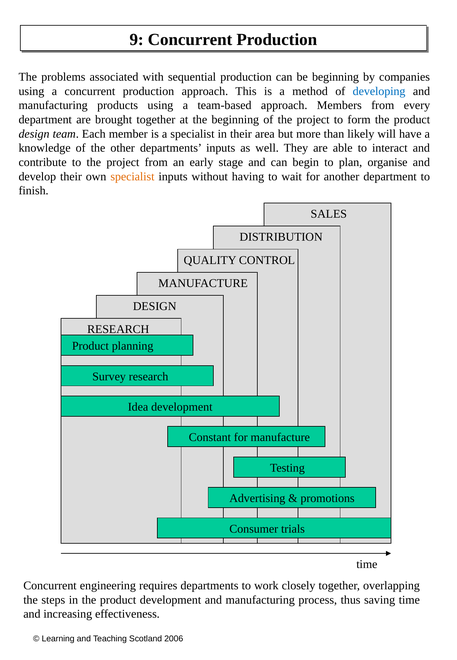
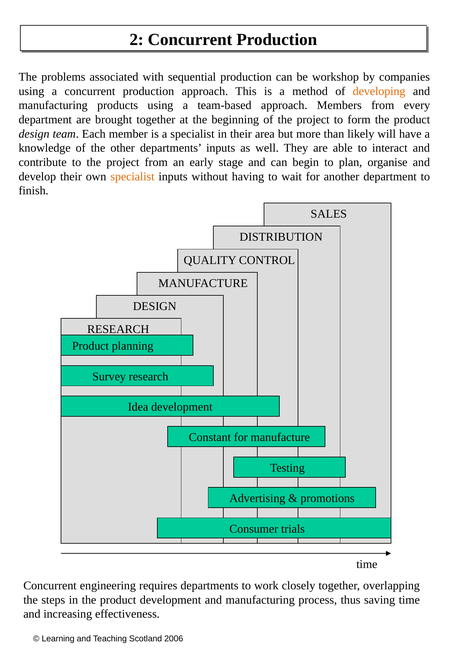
9: 9 -> 2 (137, 40)
be beginning: beginning -> workshop (335, 77)
developing colour: blue -> orange (379, 91)
